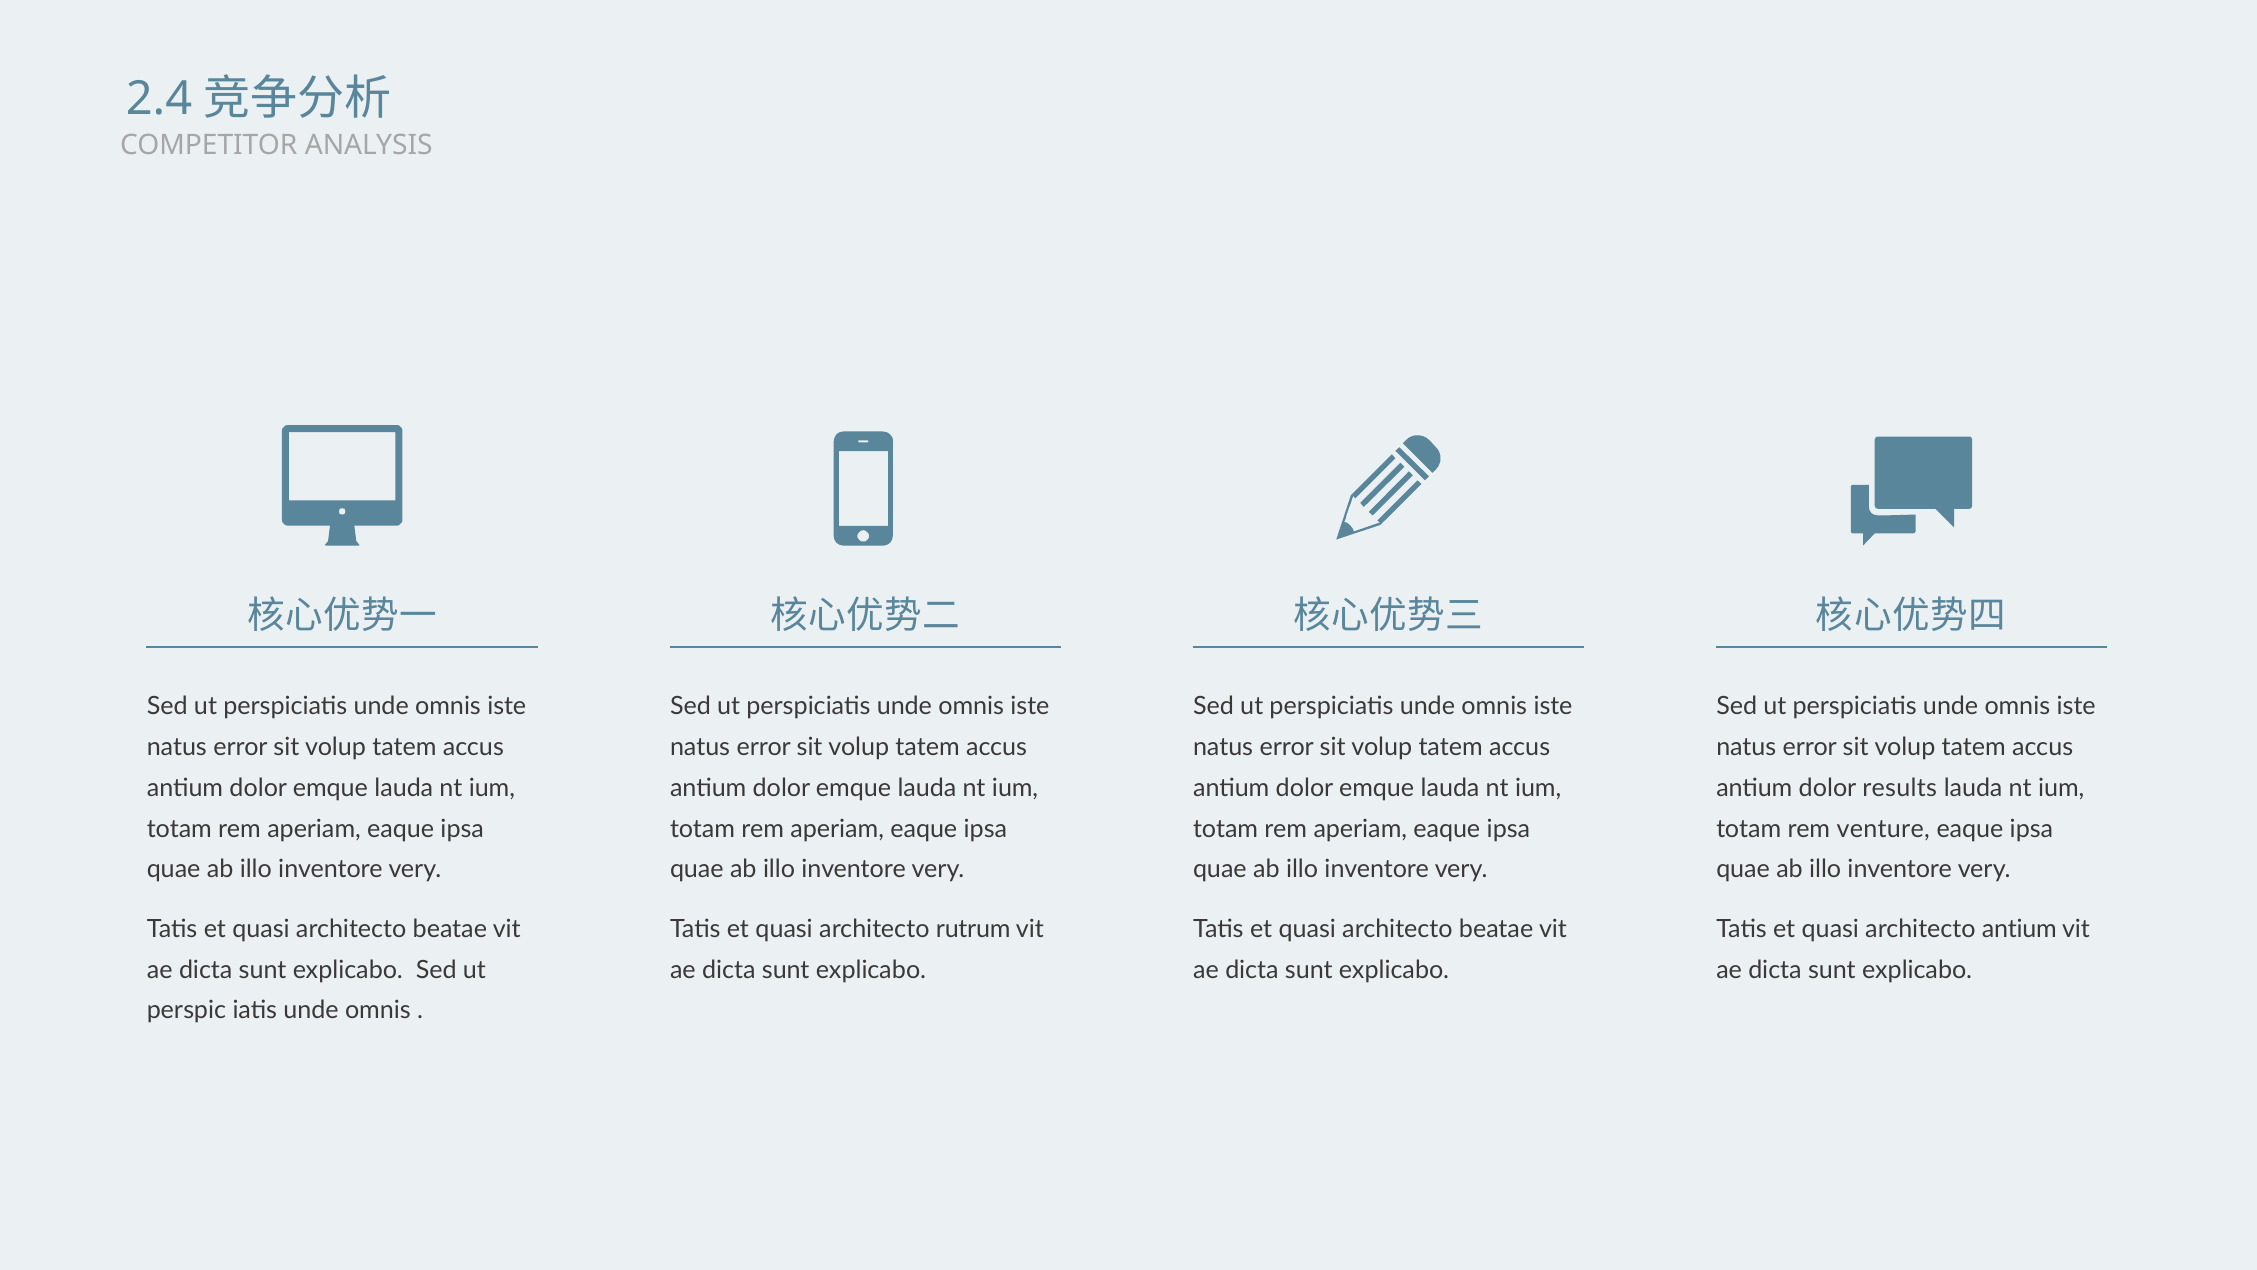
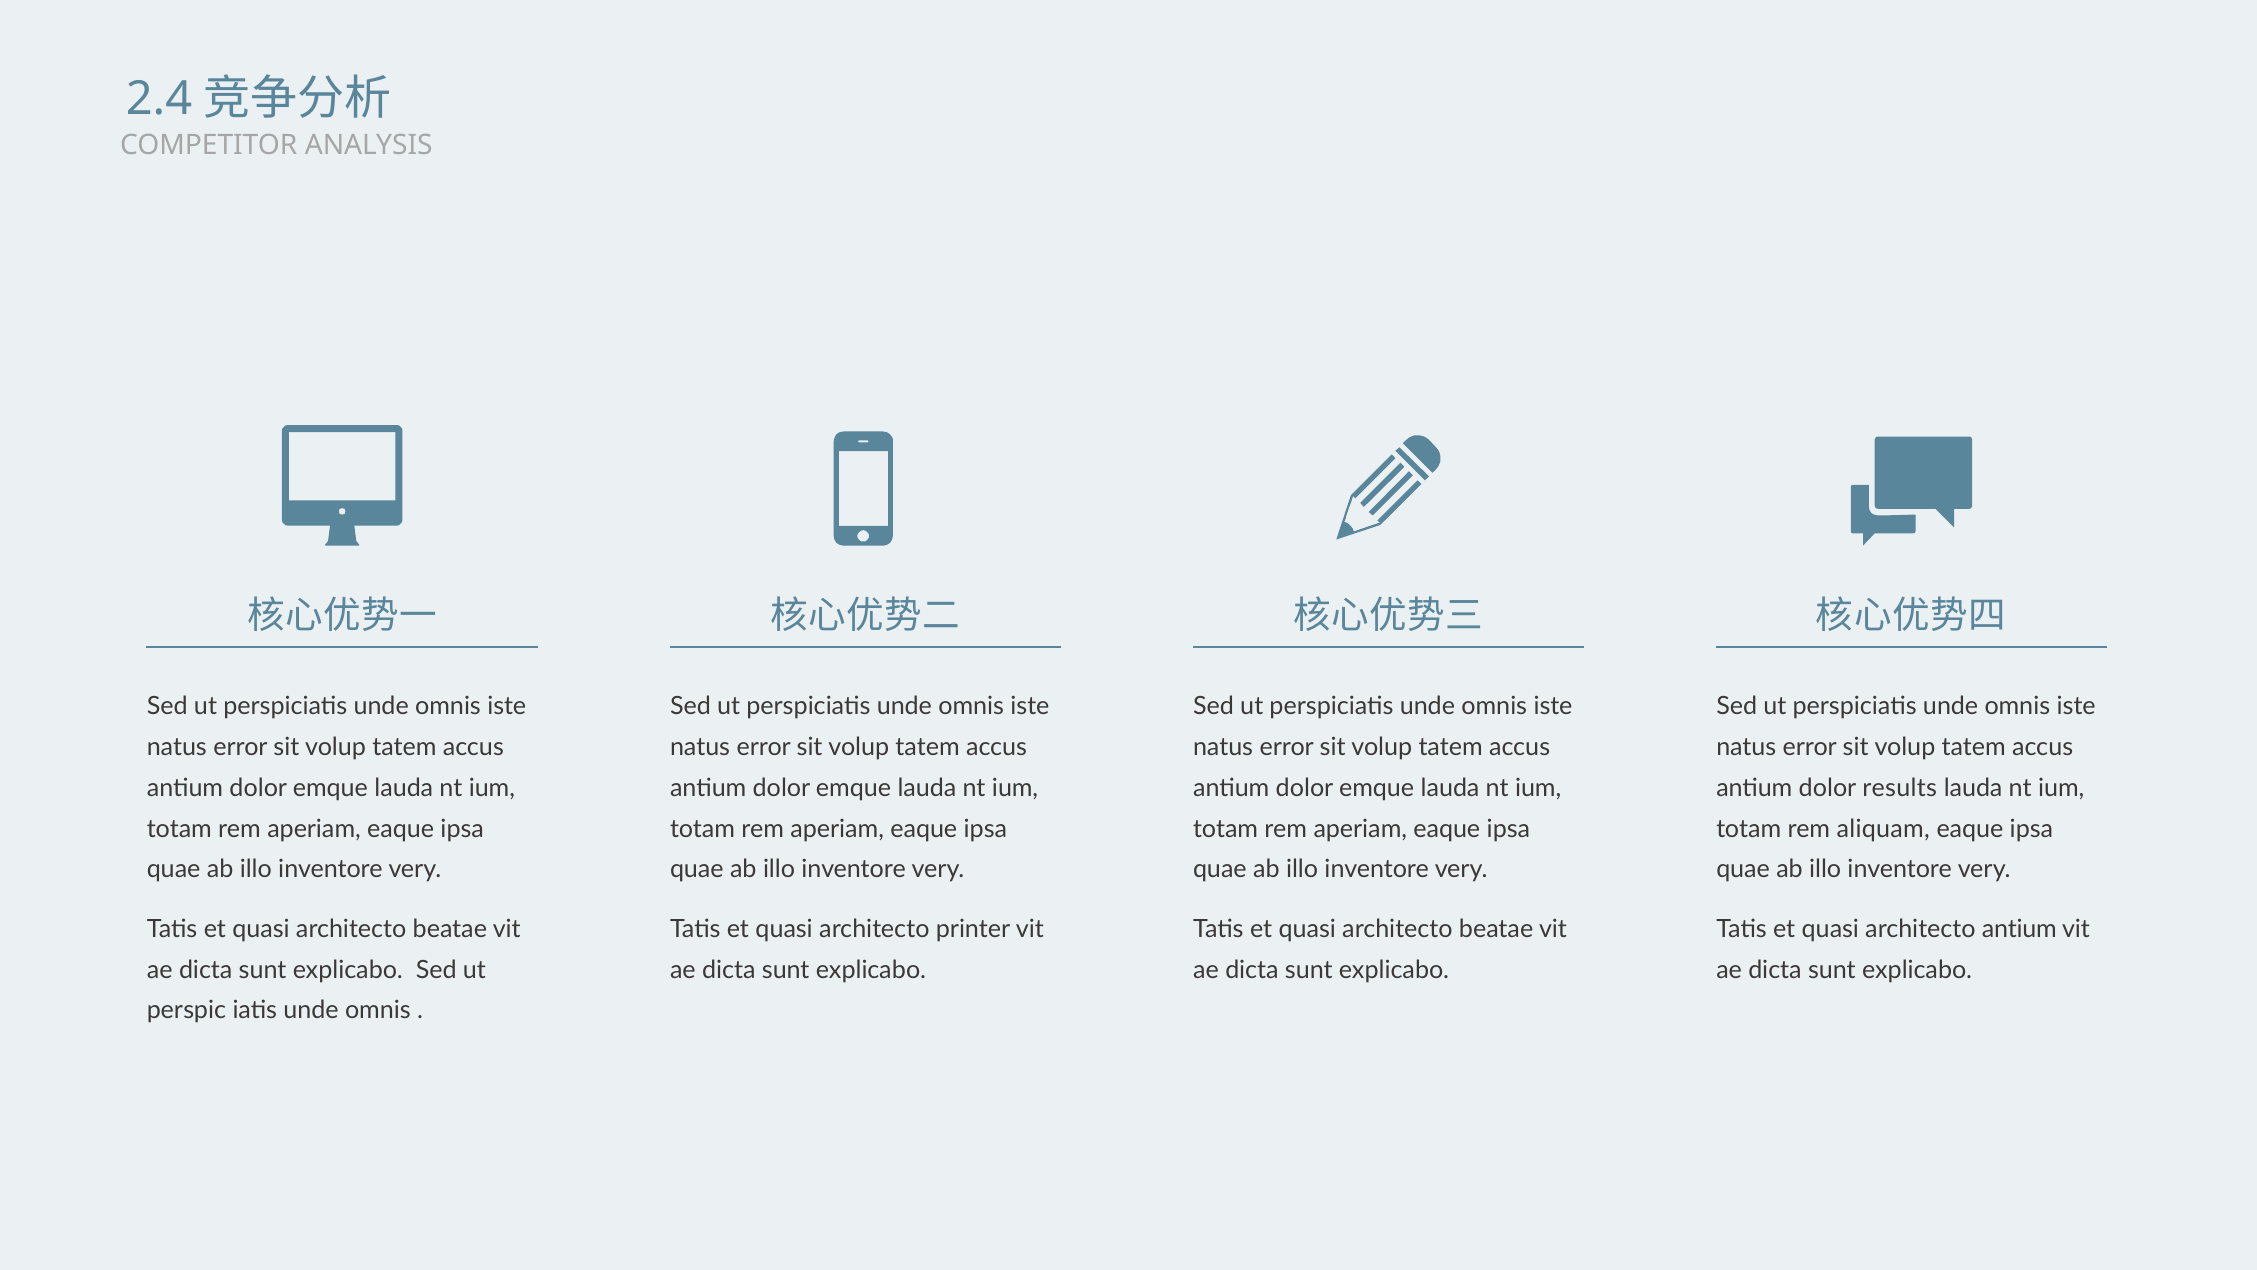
venture: venture -> aliquam (1883, 828)
rutrum: rutrum -> printer (973, 929)
